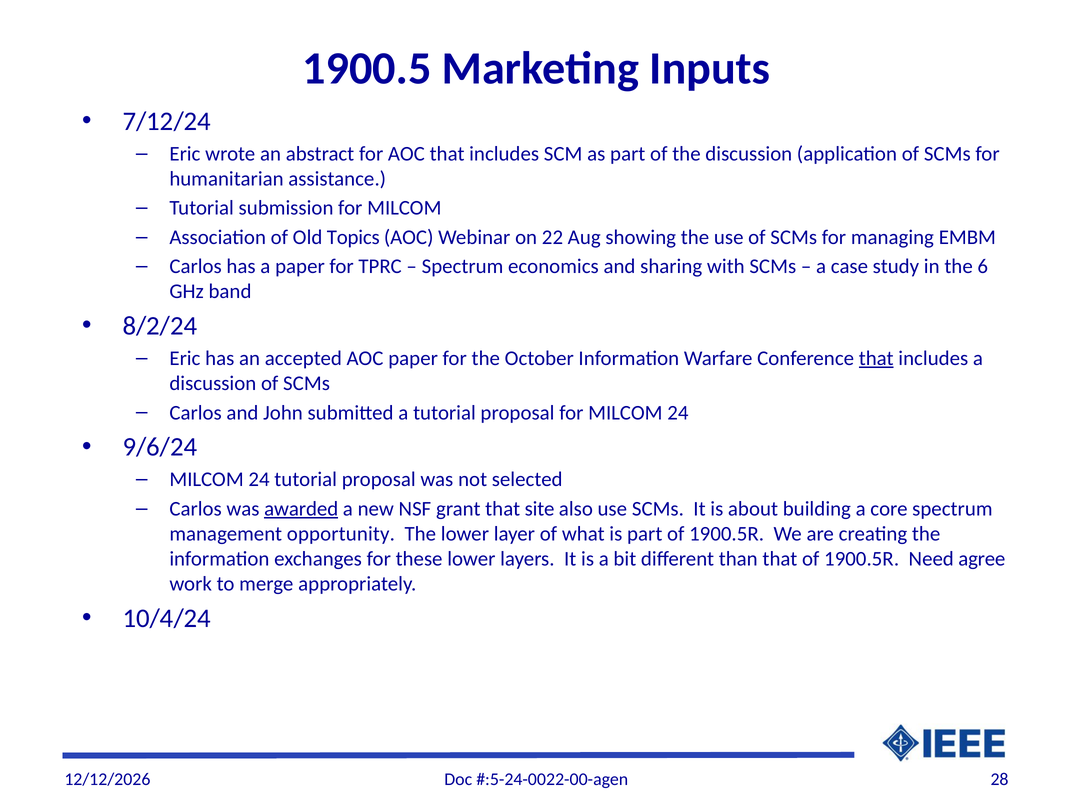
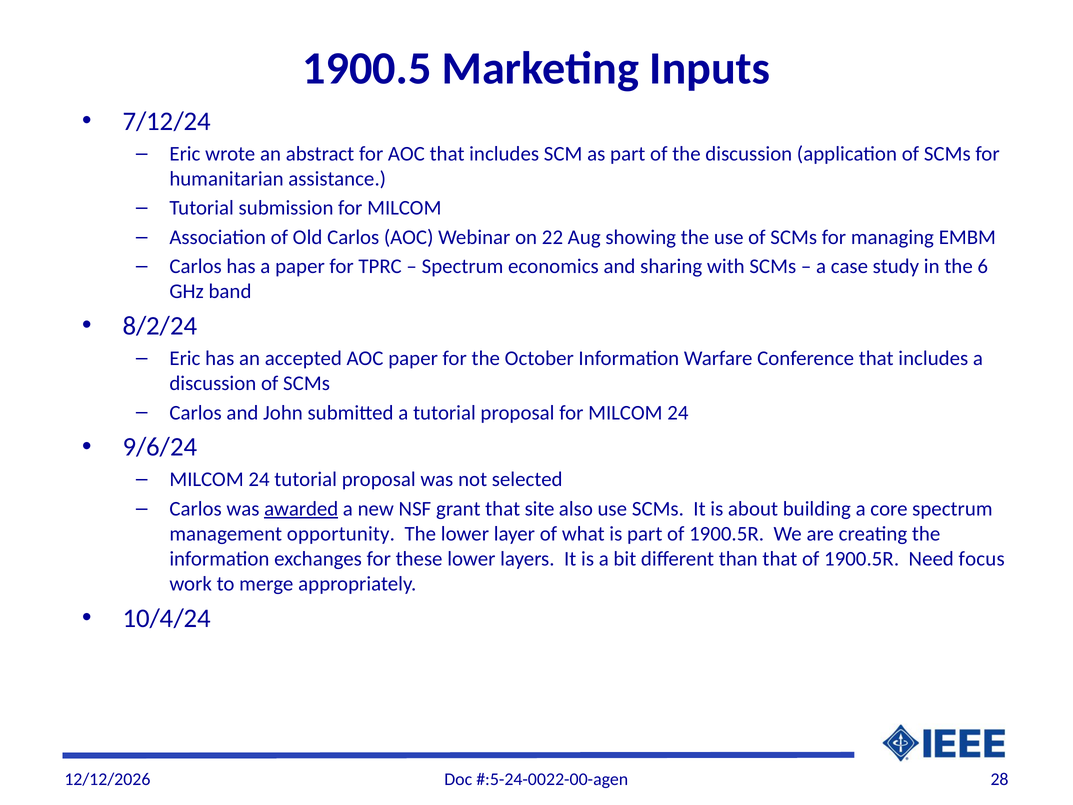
Old Topics: Topics -> Carlos (353, 237)
that underline: present -> none (876, 358)
agree: agree -> focus (982, 559)
